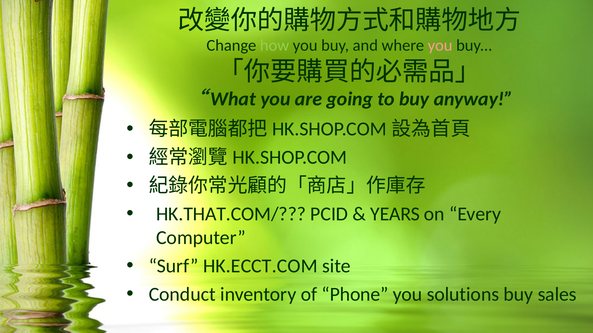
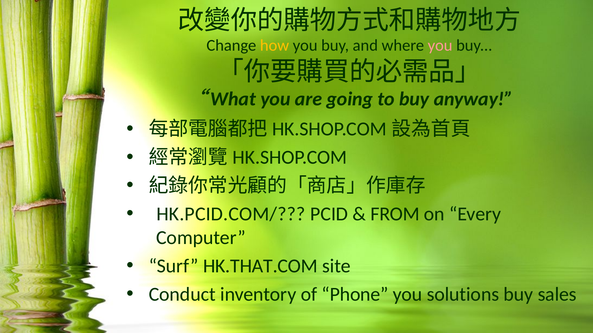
how colour: light green -> yellow (275, 46)
HK.THAT.COM/: HK.THAT.COM/ -> HK.PCID.COM/ (231, 214)
YEARS: YEARS -> FROM (395, 214)
HK.ECCT.COM: HK.ECCT.COM -> HK.THAT.COM (260, 266)
